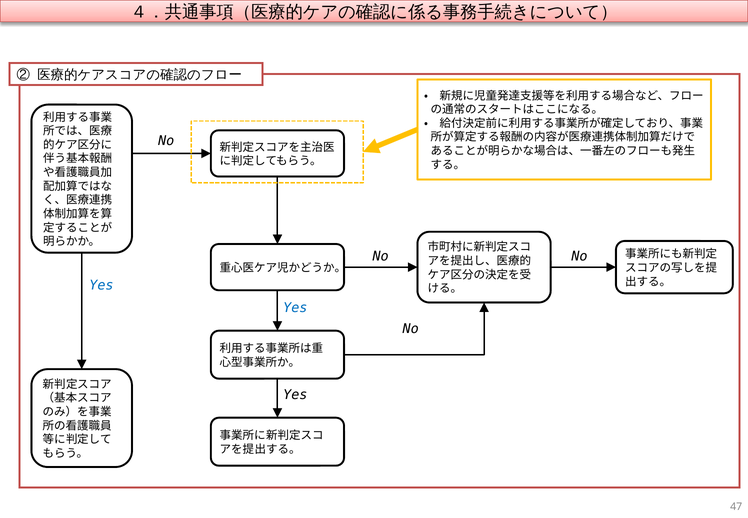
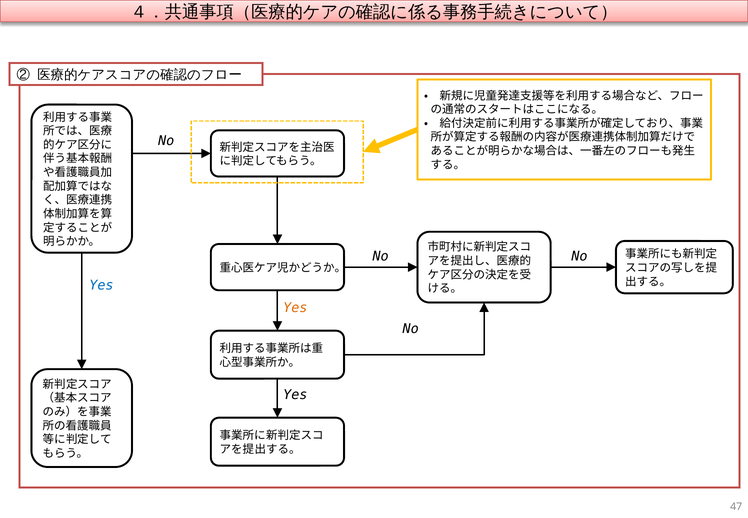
Yes colour: blue -> orange (295, 308)
